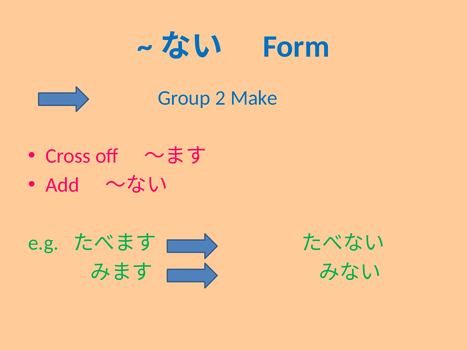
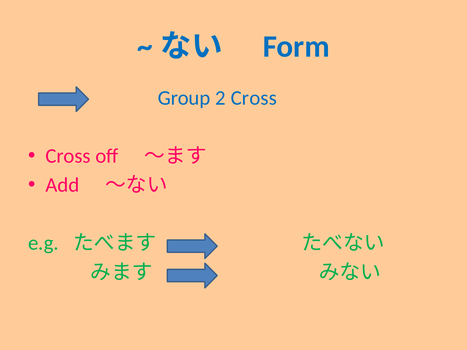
2 Make: Make -> Cross (254, 98)
